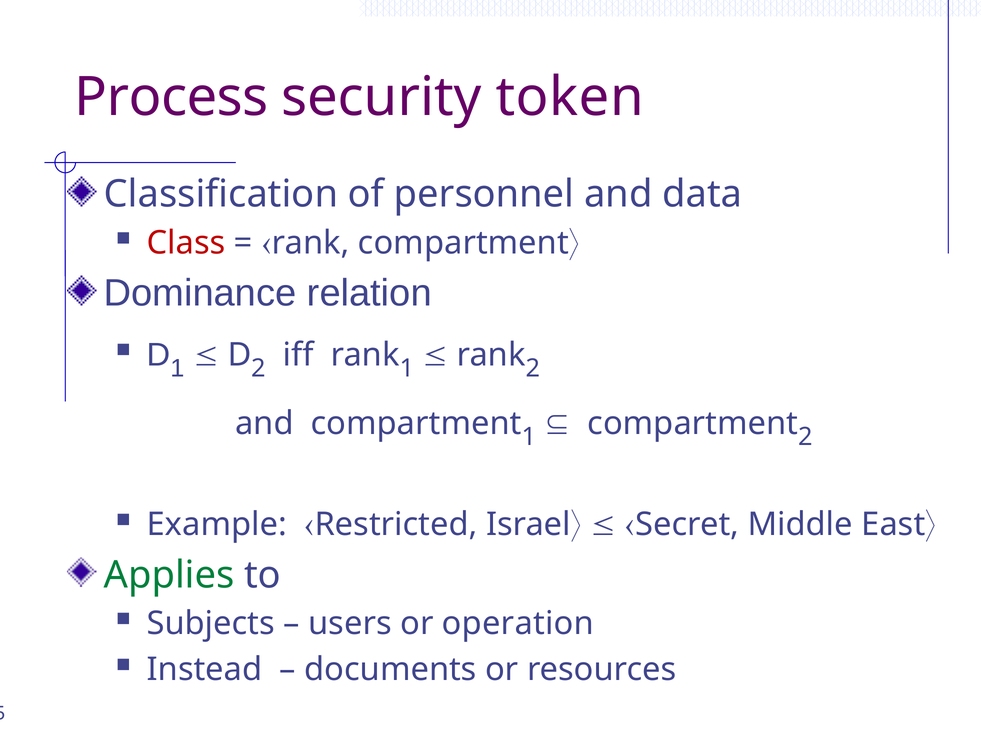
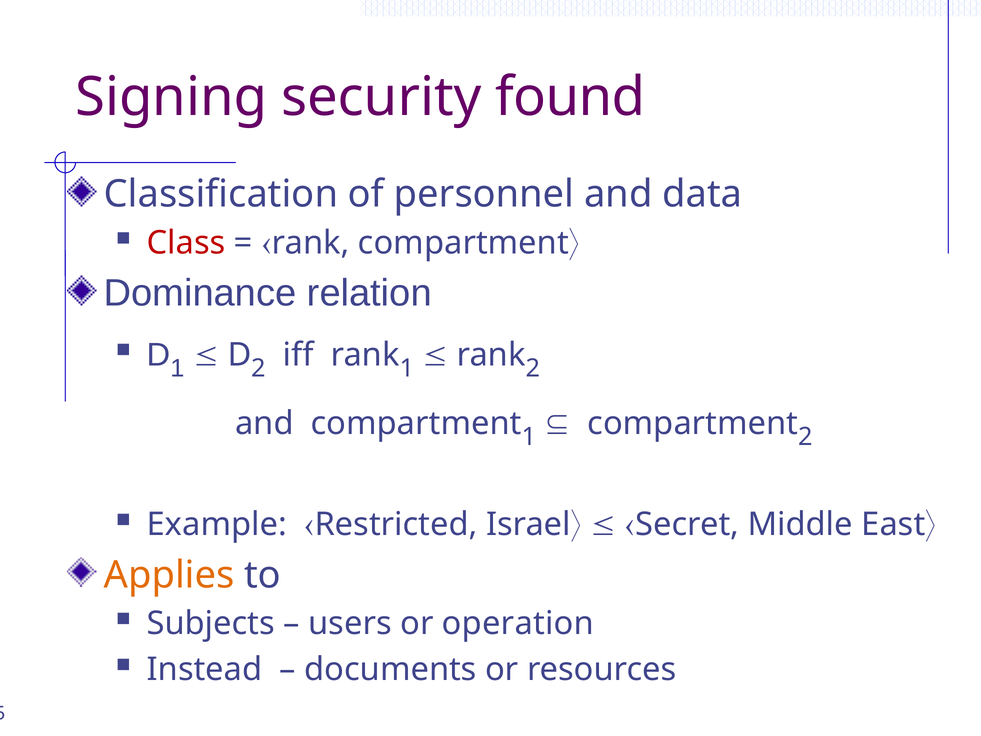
Process: Process -> Signing (171, 97)
token: token -> found (570, 97)
Applies colour: green -> orange (169, 575)
